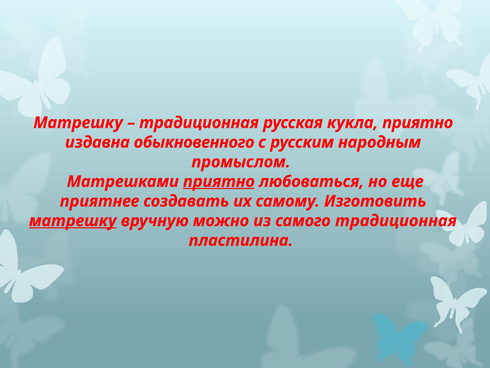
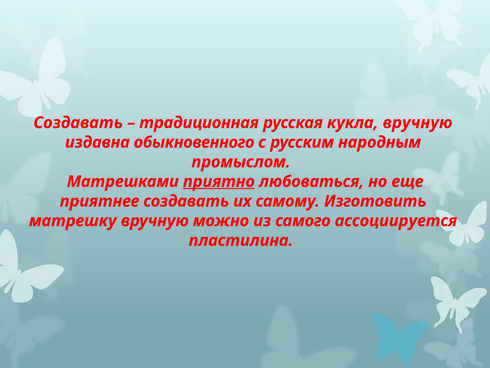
Матрешку: Матрешку -> Создавать (78, 123)
кукла приятно: приятно -> вручную (418, 123)
матрешку underline: present -> none (73, 221)
самого традиционная: традиционная -> ассоциируется (396, 221)
